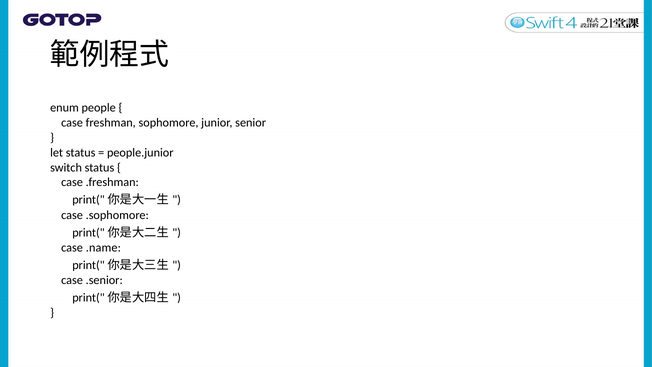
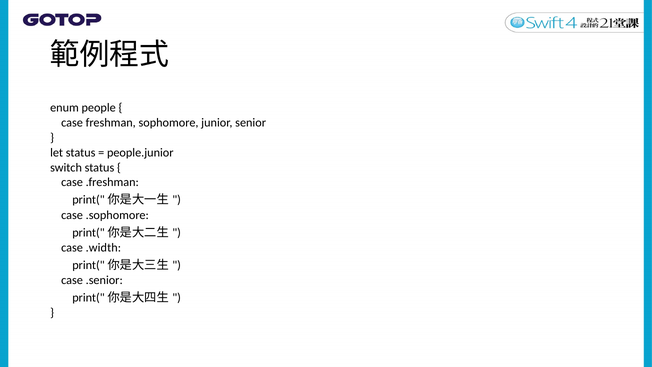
.name: .name -> .width (103, 248)
